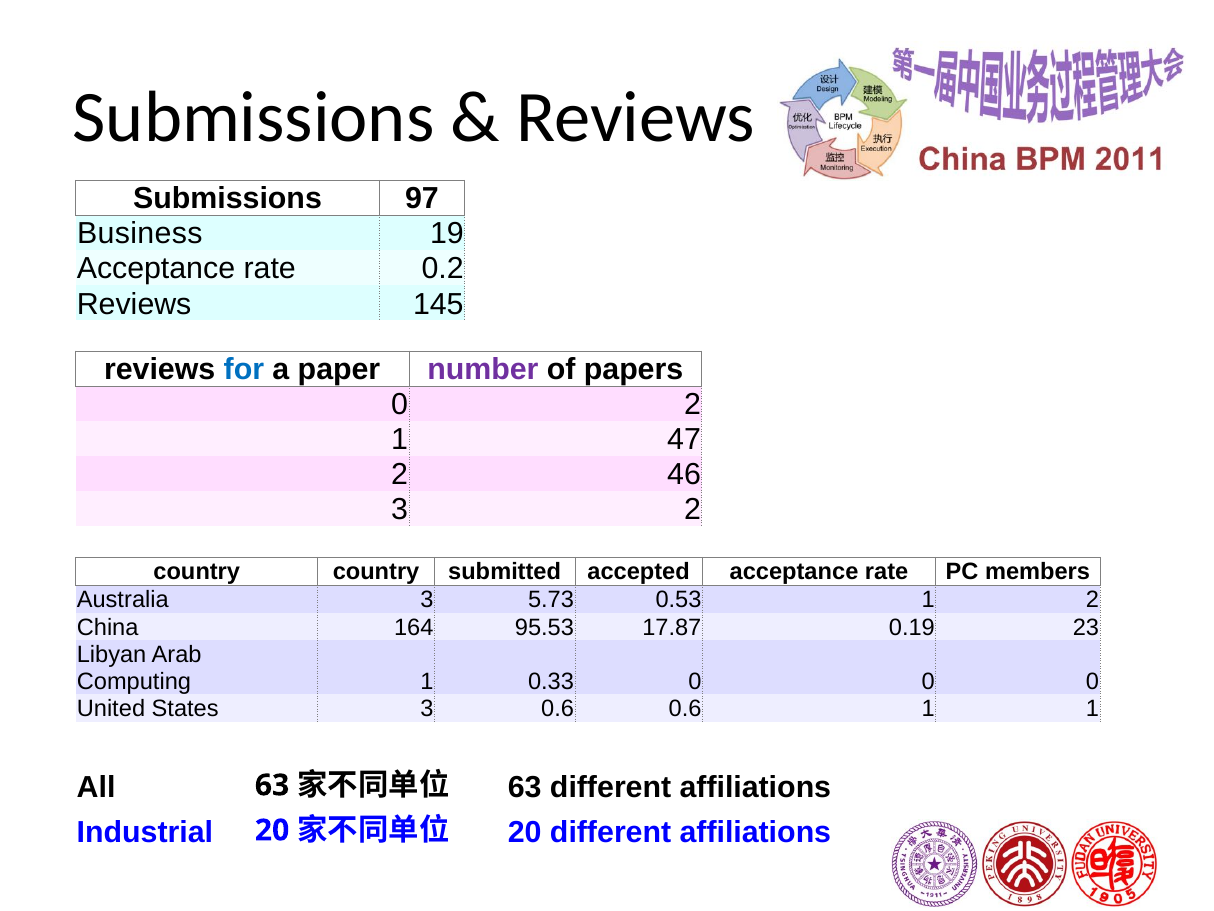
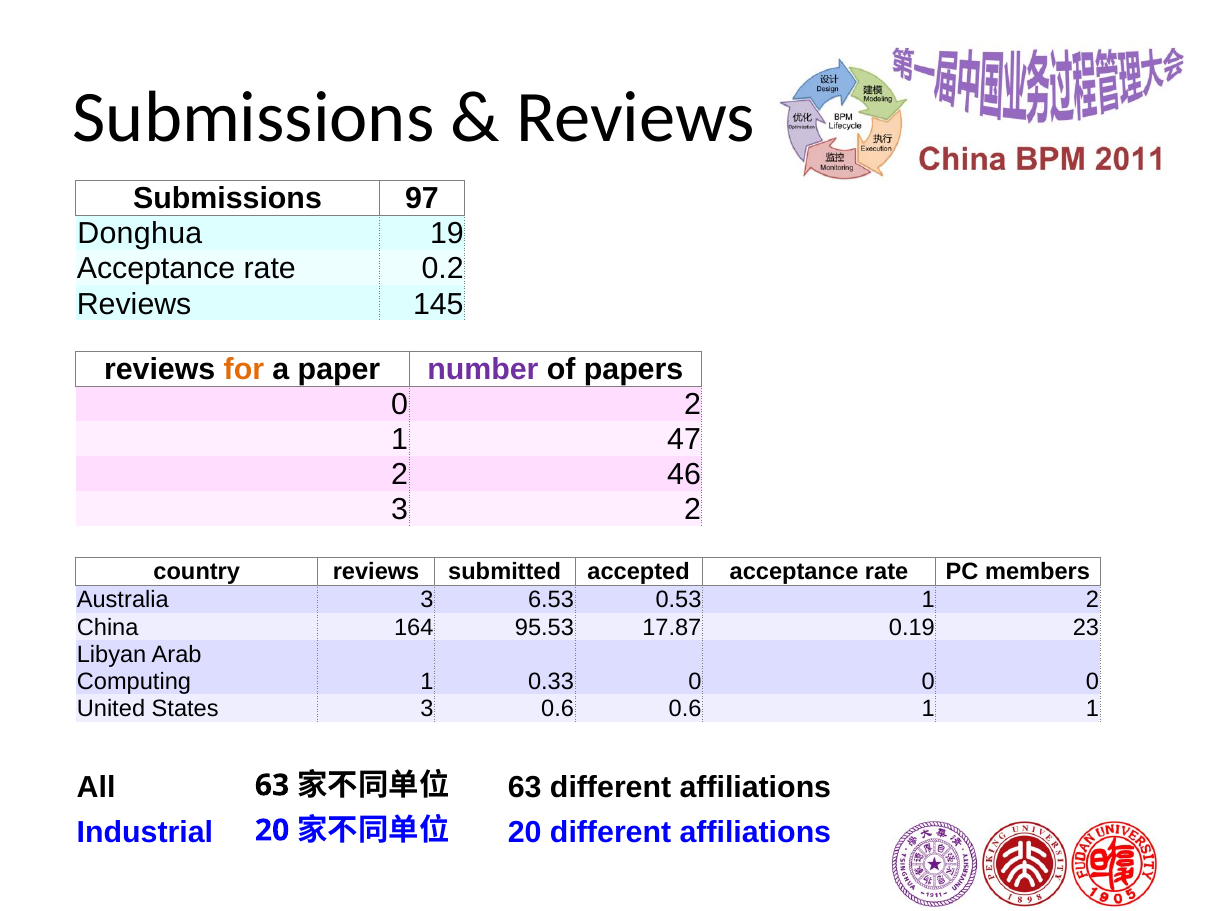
Business: Business -> Donghua (140, 234)
for colour: blue -> orange (244, 369)
country country: country -> reviews (376, 572)
5.73: 5.73 -> 6.53 (551, 599)
